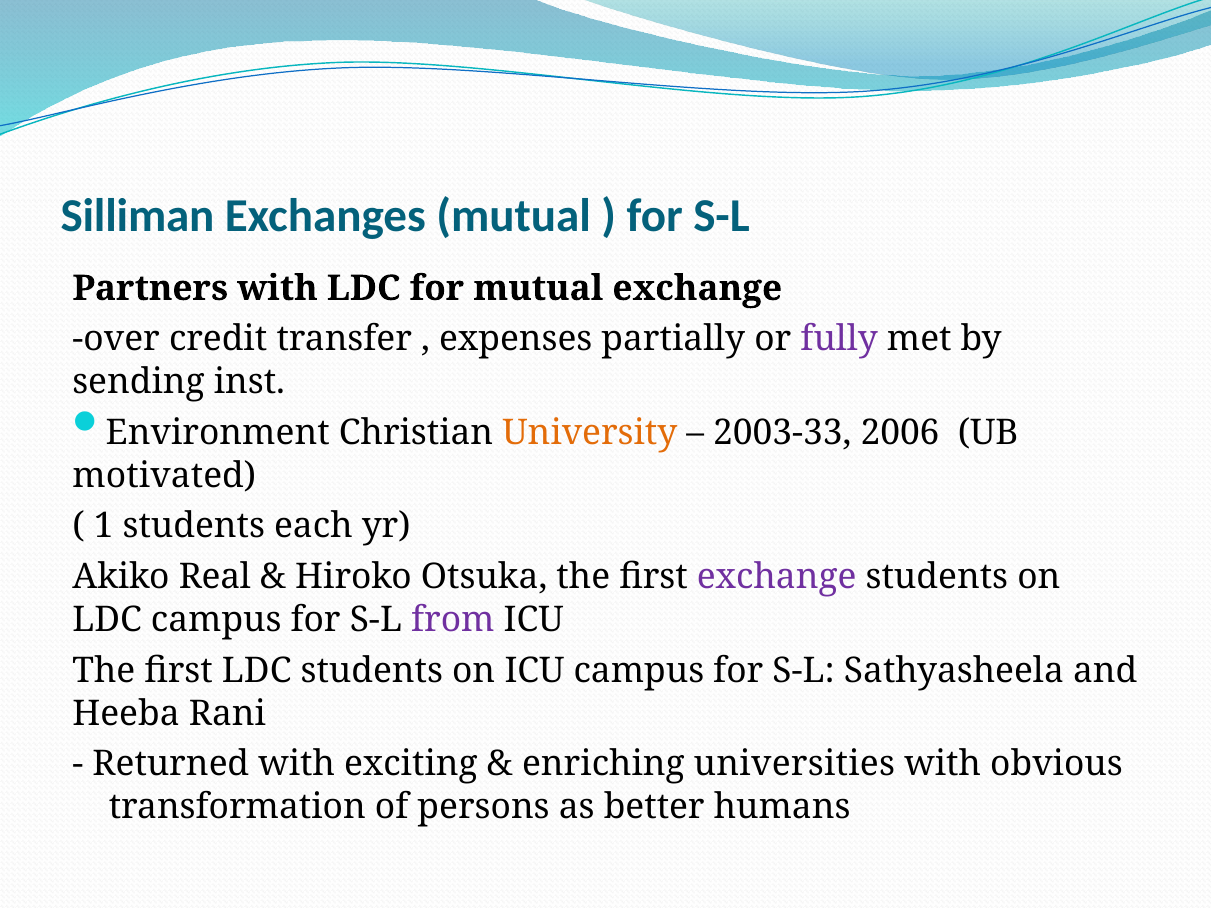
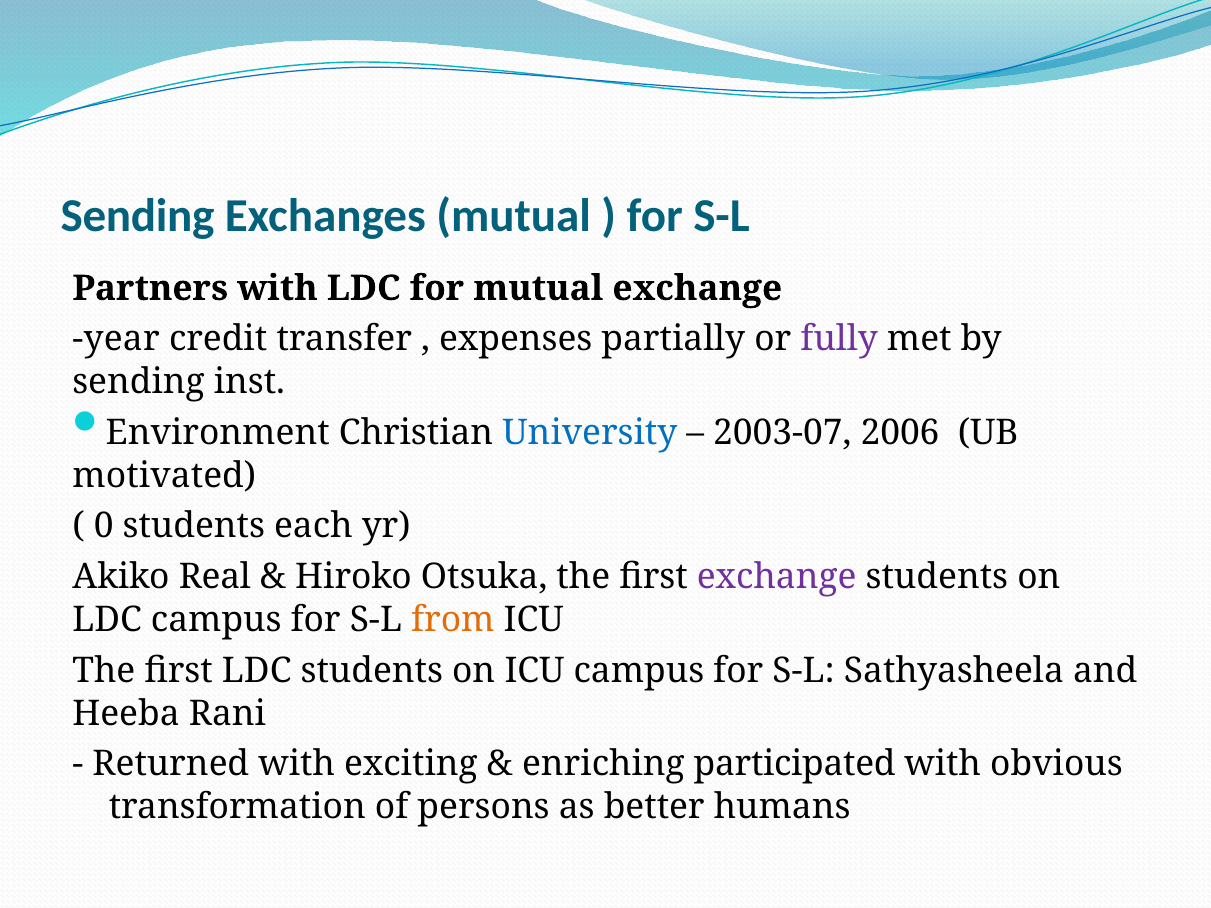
Silliman: Silliman -> Sending (138, 216)
over: over -> year (116, 339)
University colour: orange -> blue (590, 433)
2003-33: 2003-33 -> 2003-07 (782, 433)
1: 1 -> 0 (104, 526)
from colour: purple -> orange (453, 620)
universities: universities -> participated (795, 764)
